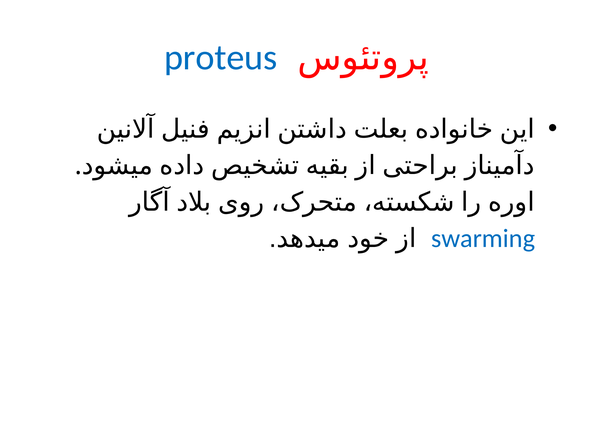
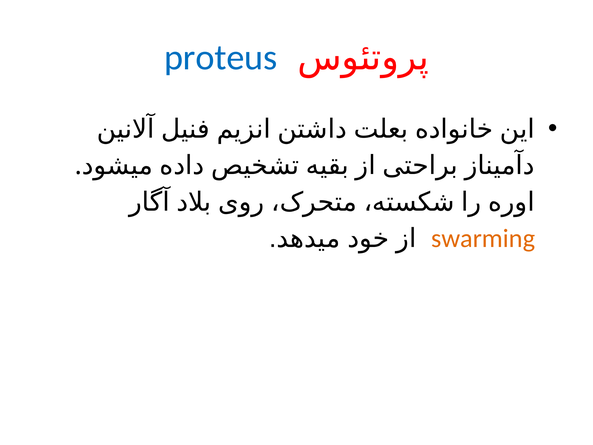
swarming colour: blue -> orange (483, 238)
